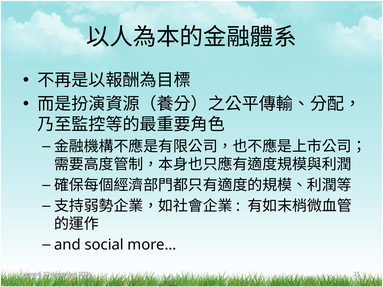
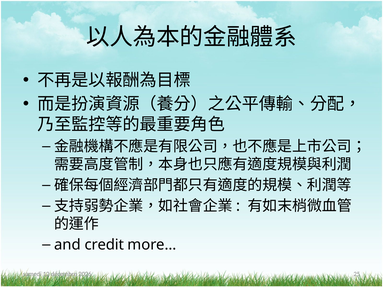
social: social -> credit (104, 245)
